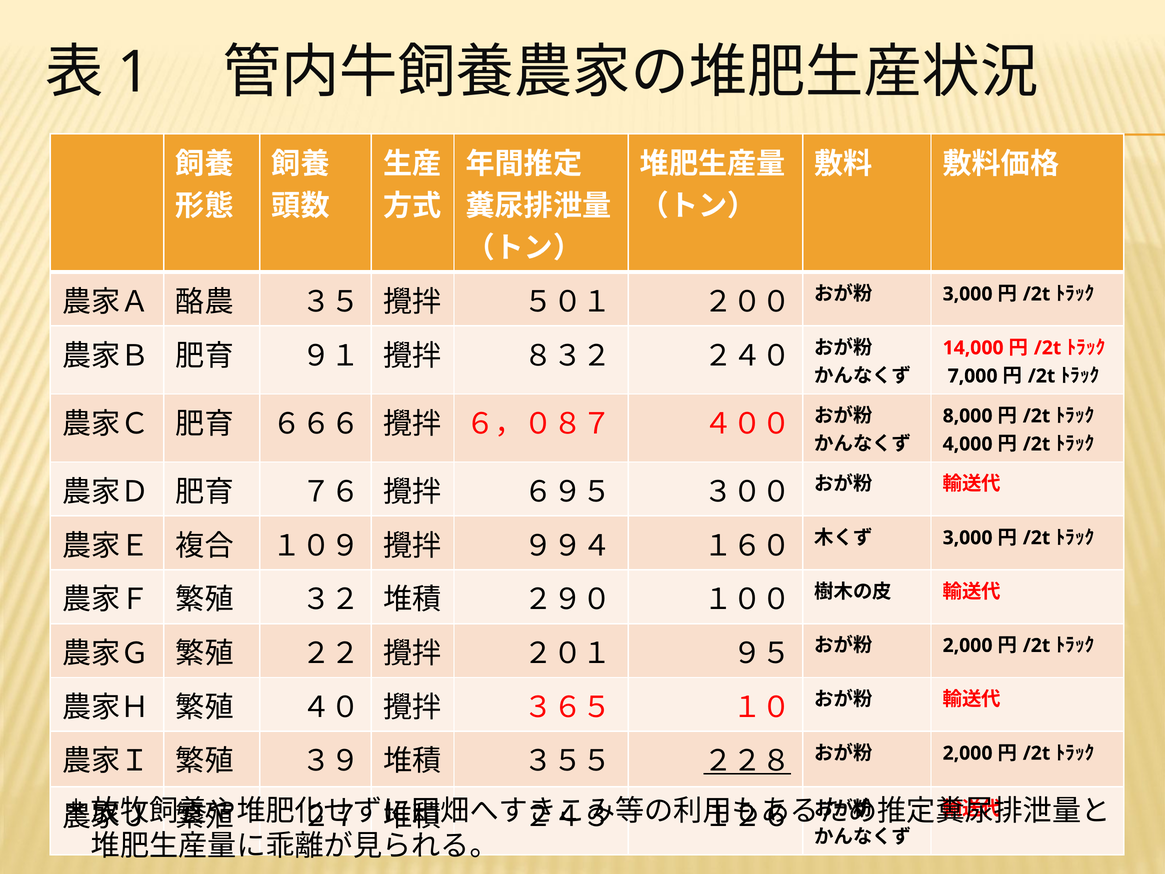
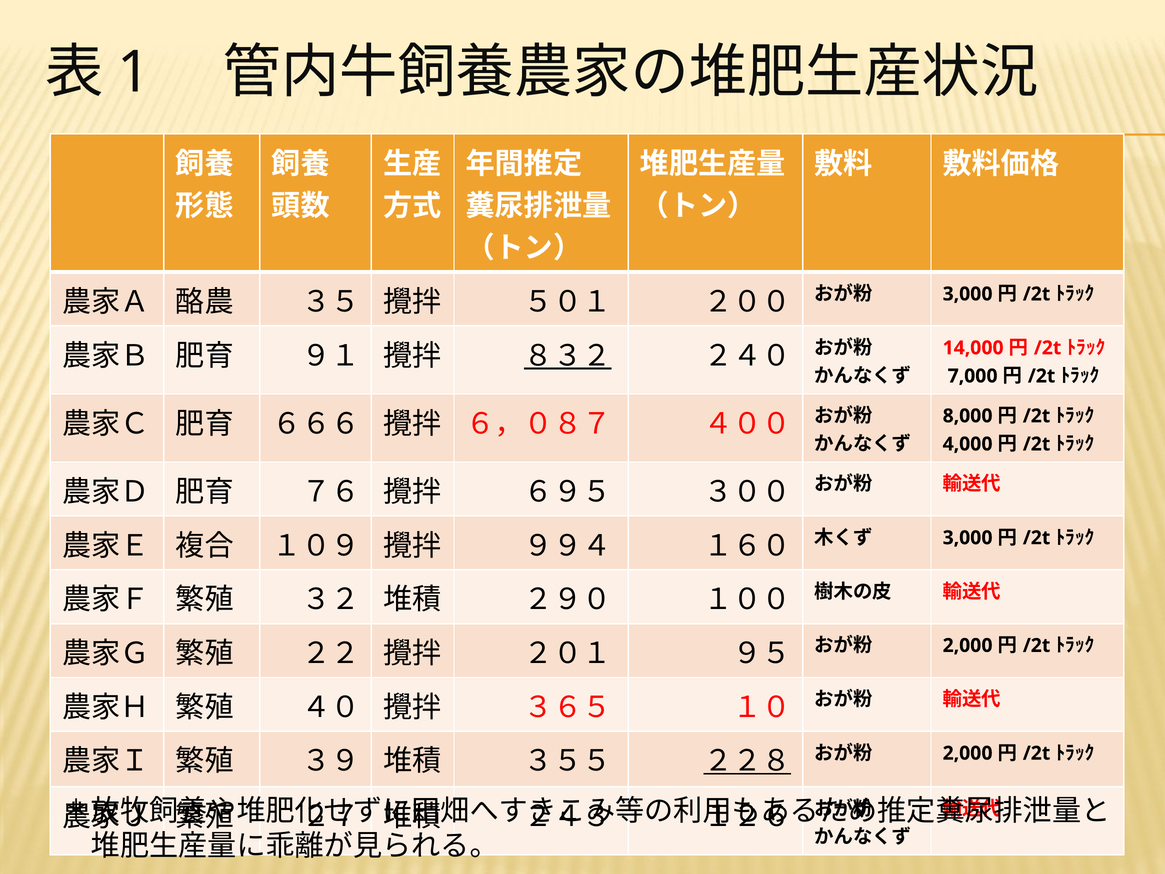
８３２ underline: none -> present (568, 356)
